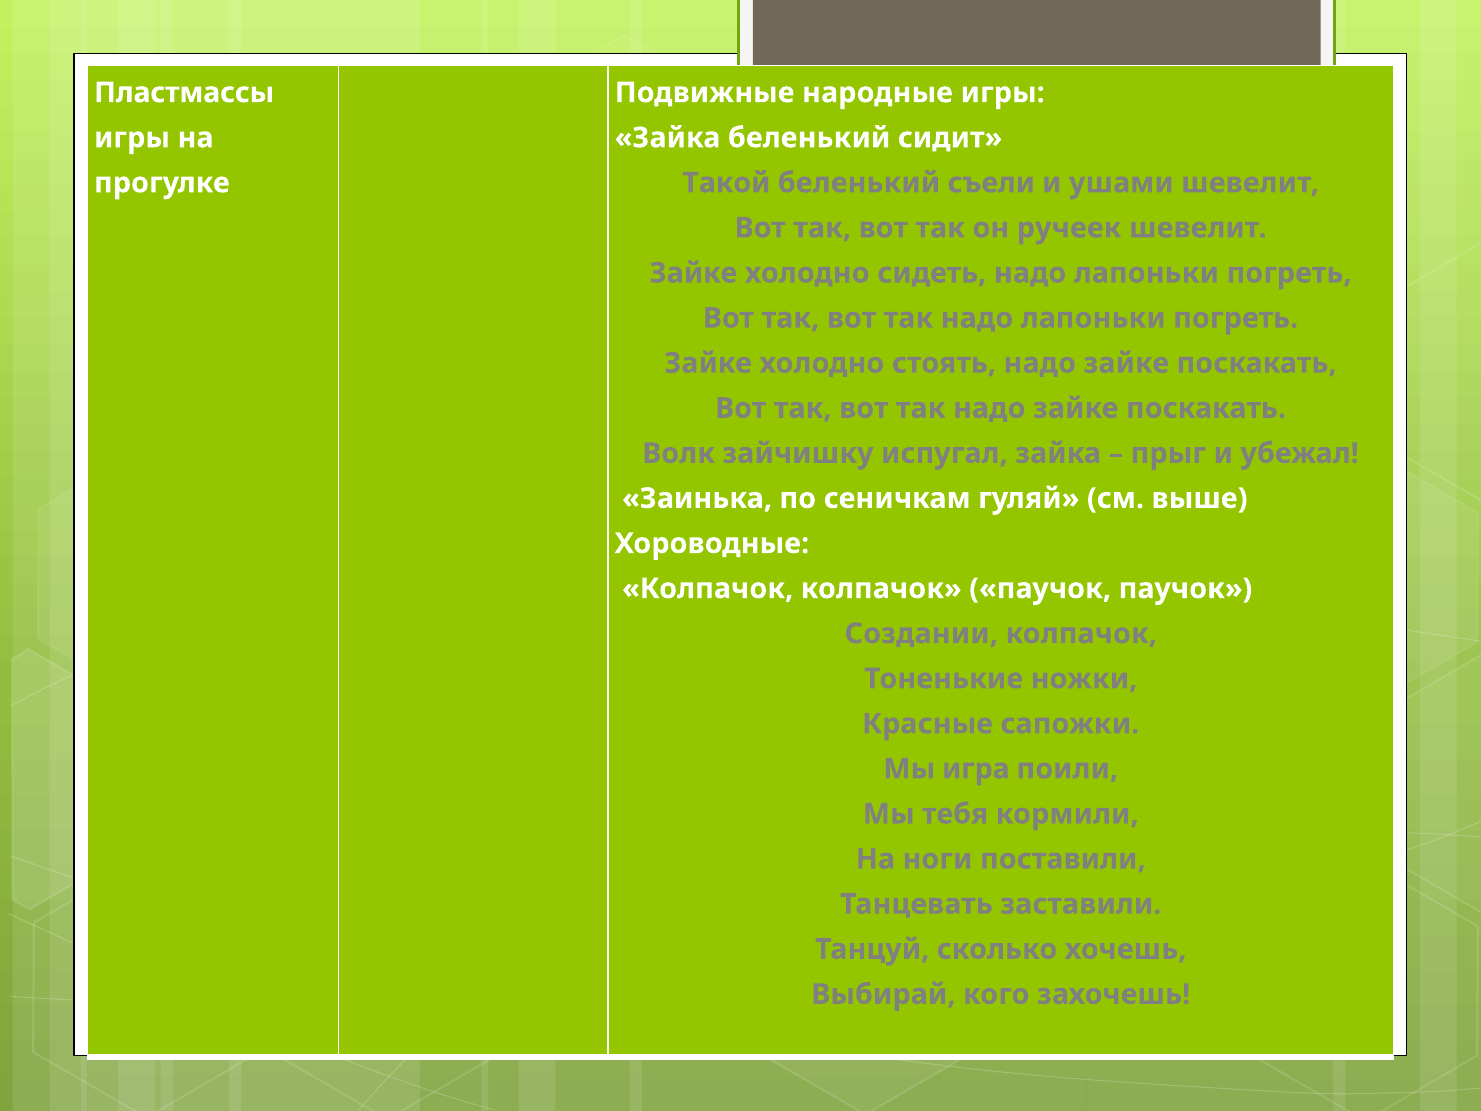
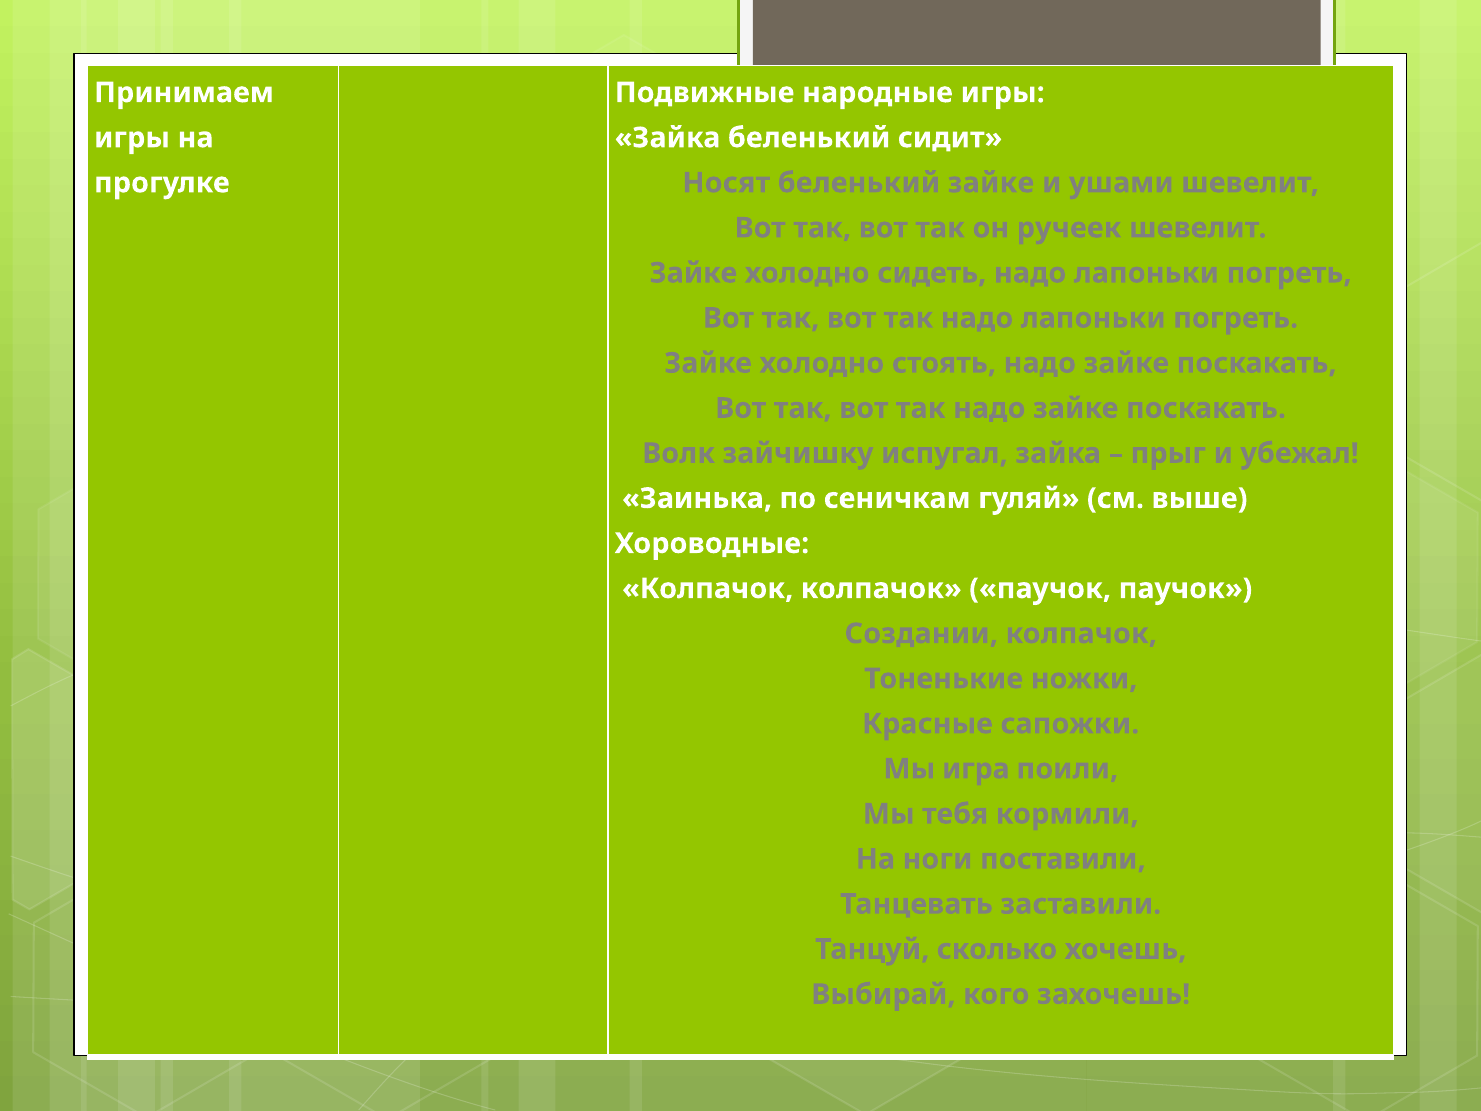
Пластмассы: Пластмассы -> Принимаем (184, 93)
Такой: Такой -> Носят (726, 183)
беленький съели: съели -> зайке (991, 183)
